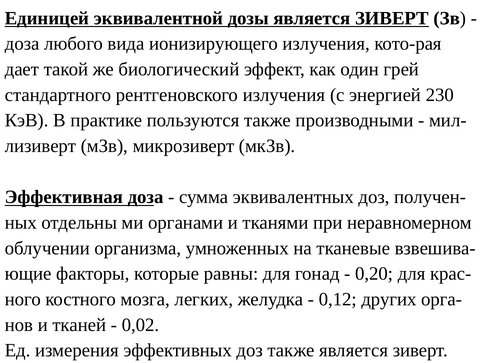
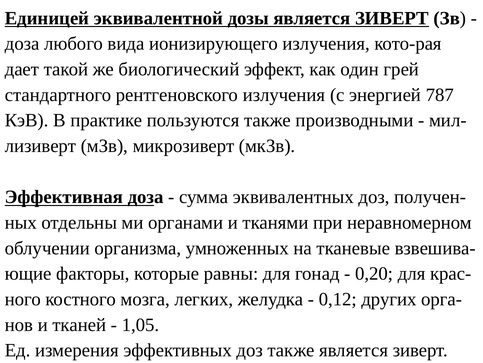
230: 230 -> 787 (440, 95)
0,02: 0,02 -> 1,05 (141, 324)
